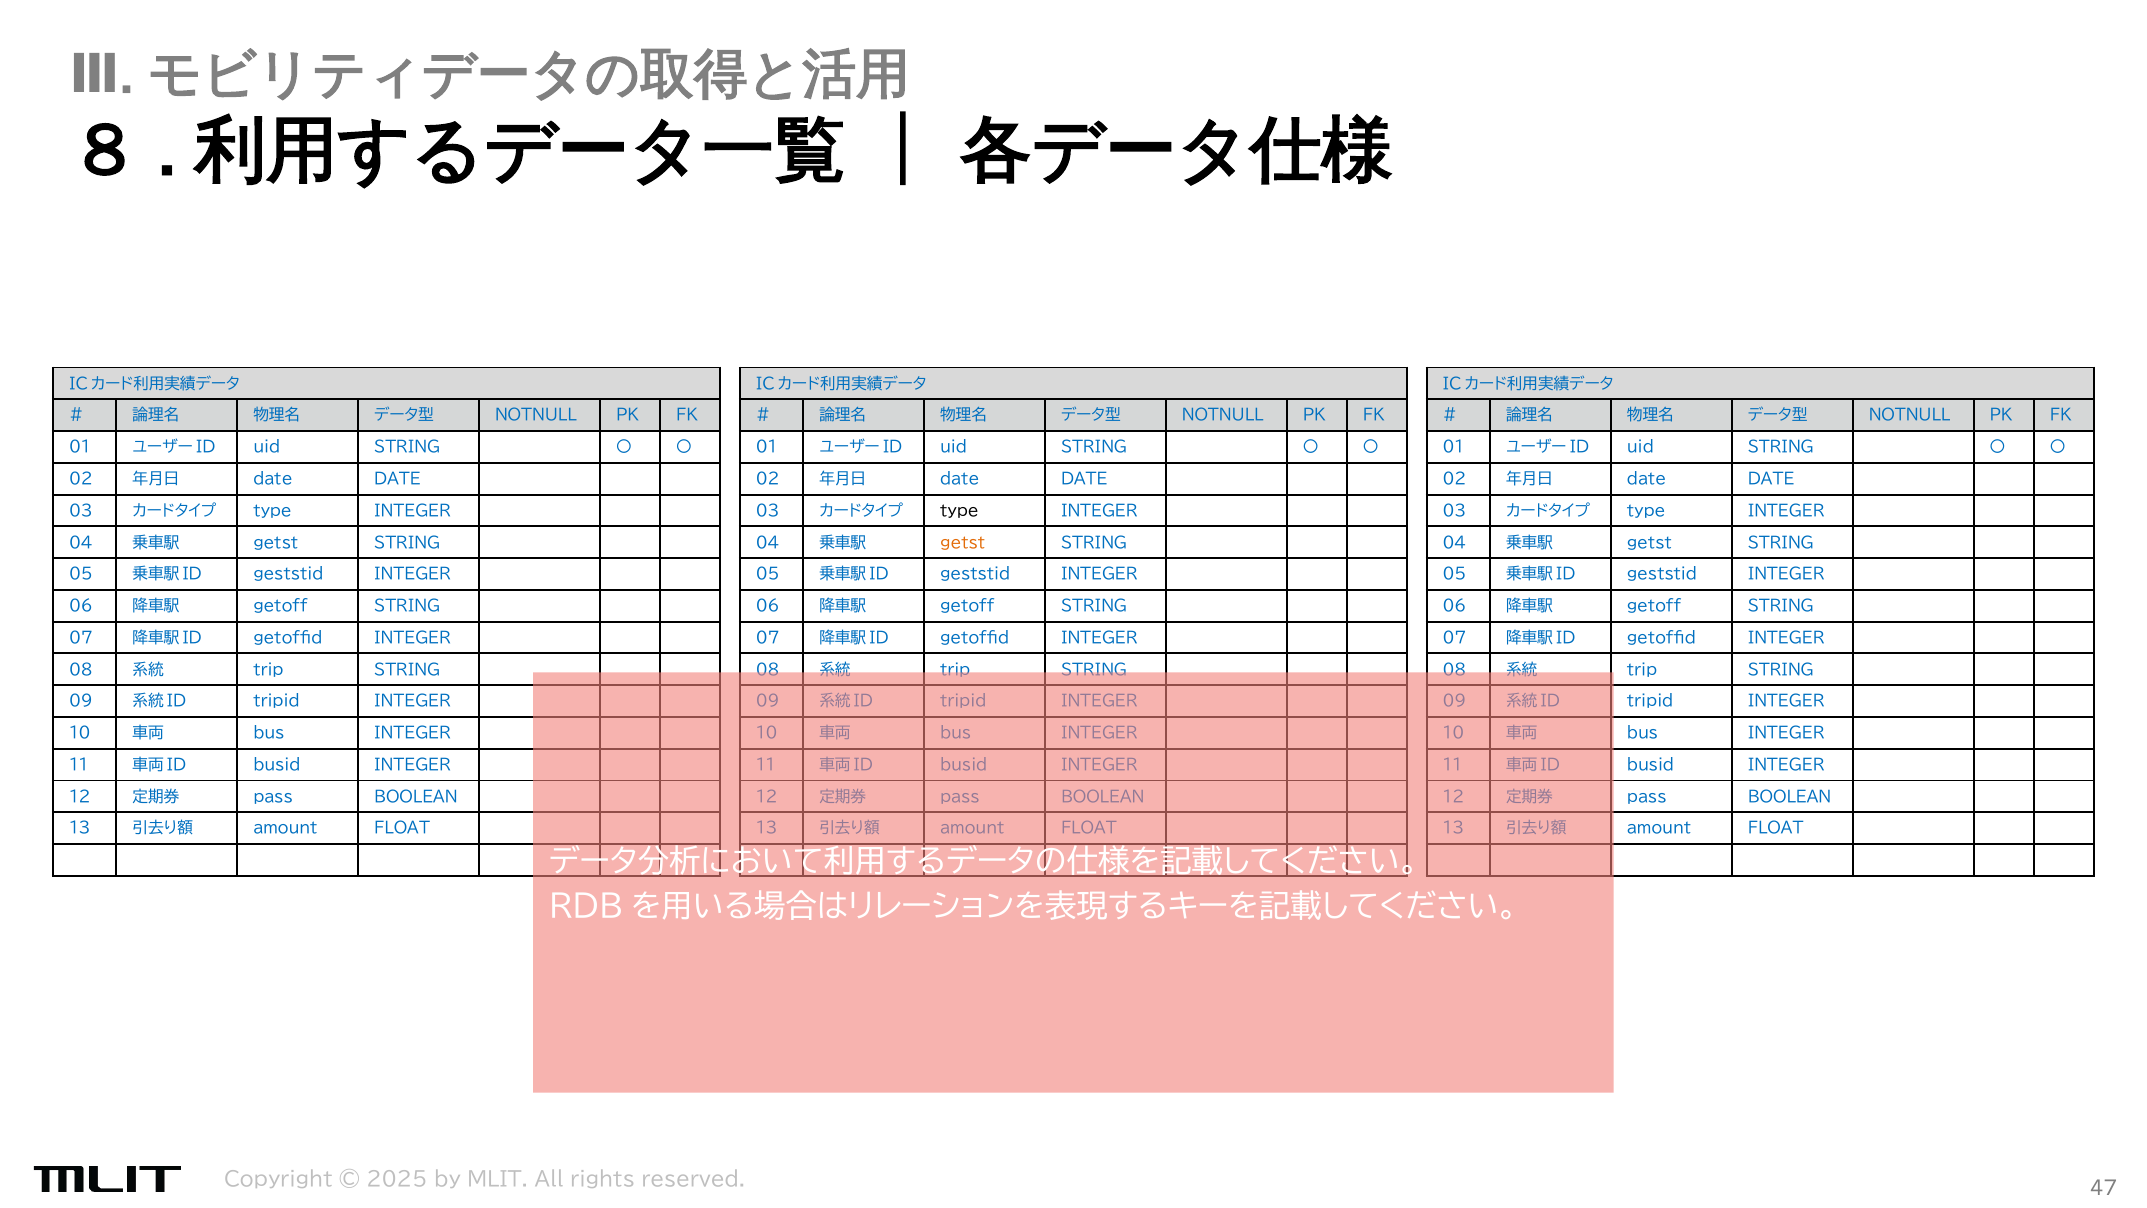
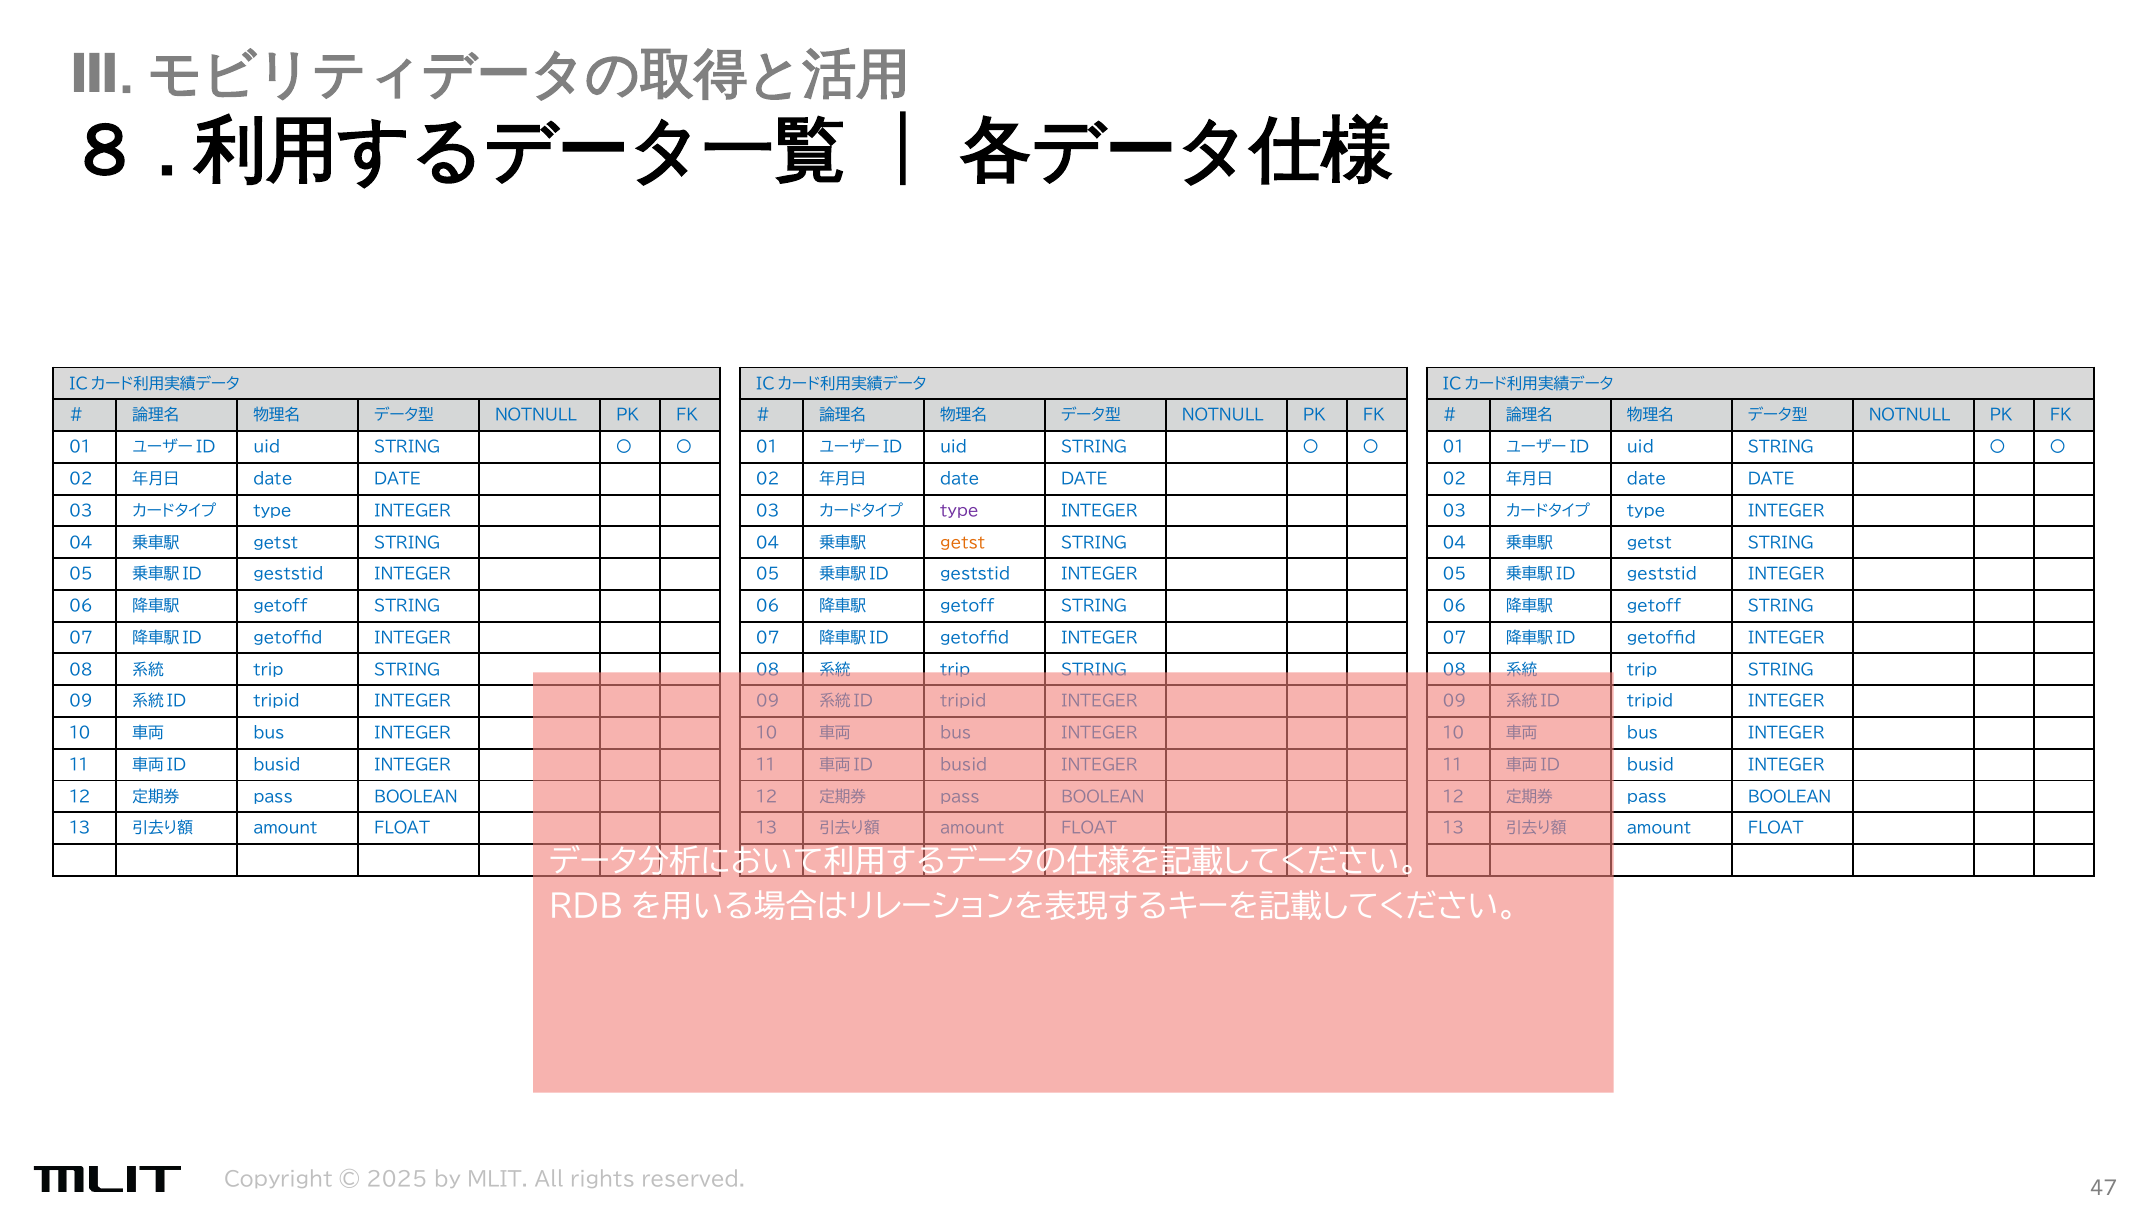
type colour: black -> purple (959, 511)
